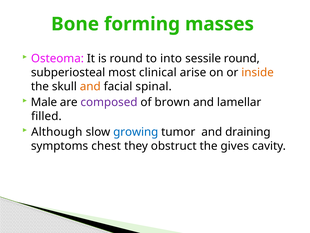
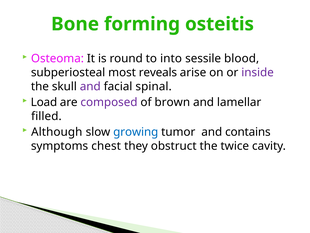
masses: masses -> osteitis (219, 24)
sessile round: round -> blood (242, 58)
clinical: clinical -> reveals (158, 72)
inside colour: orange -> purple (258, 72)
and colour: orange -> purple (90, 86)
Male: Male -> Load (44, 102)
draining: draining -> contains (248, 132)
gives: gives -> twice (235, 146)
